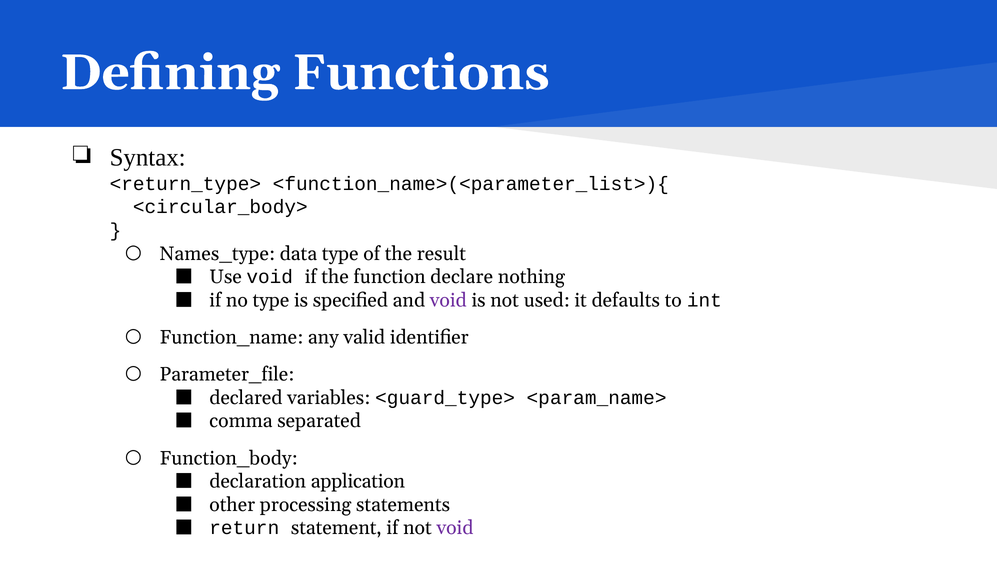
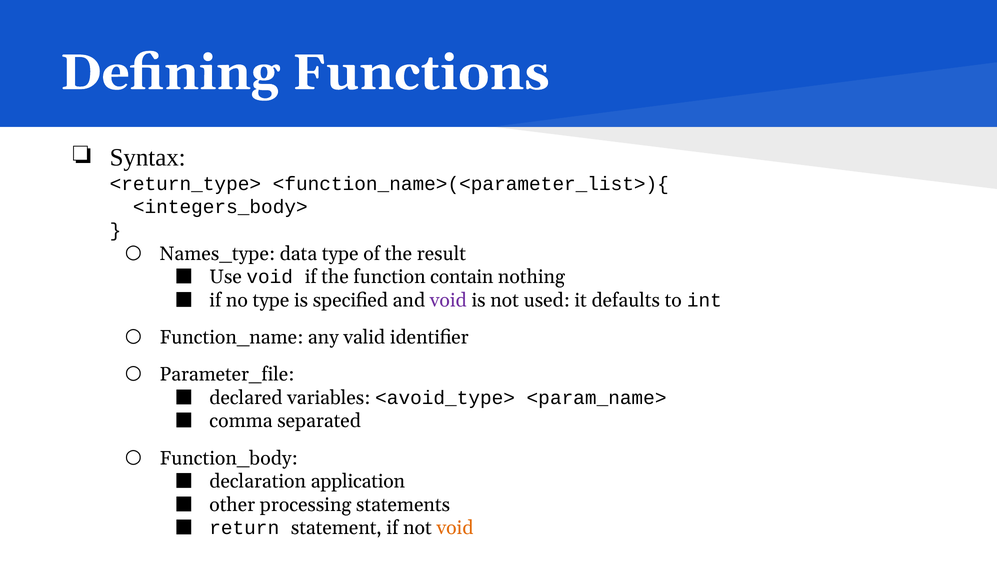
<circular_body>: <circular_body> -> <integers_body> (220, 207)
declare: declare -> contain (462, 277)
<guard_type>: <guard_type> -> <avoid_type> (445, 398)
void colour: purple -> orange (455, 528)
